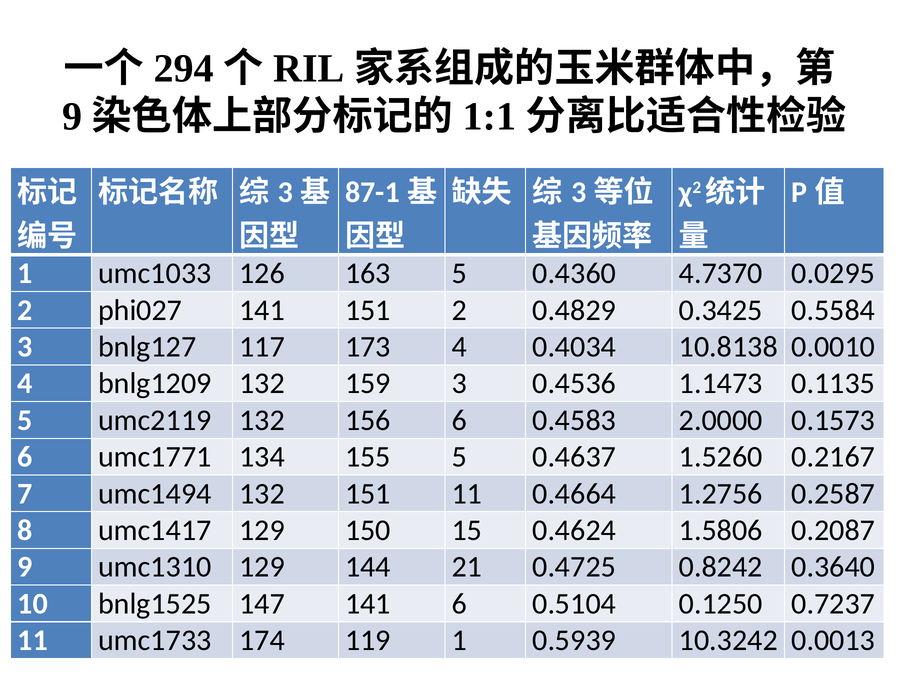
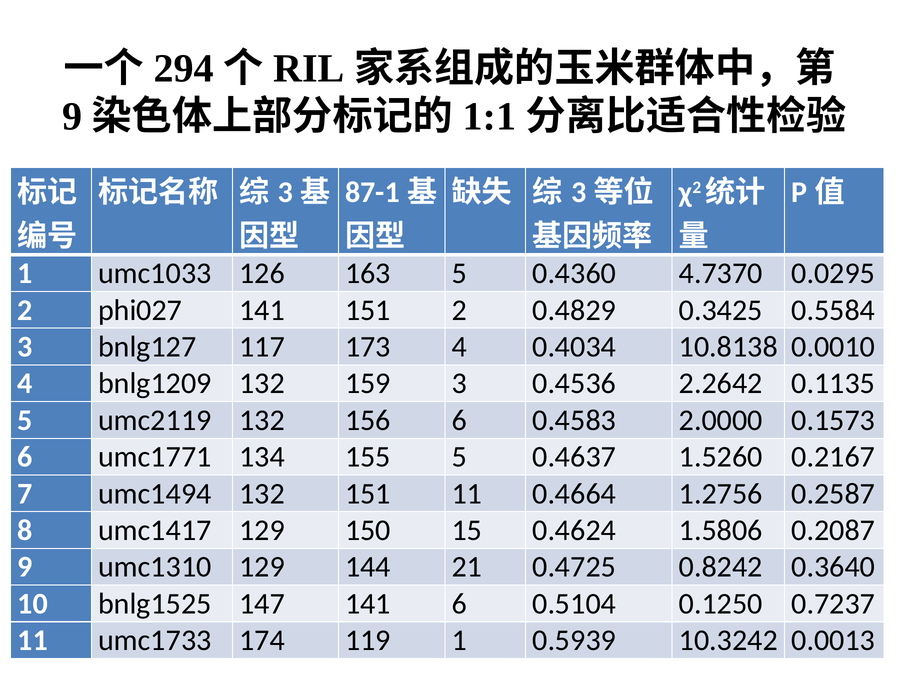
1.1473: 1.1473 -> 2.2642 (721, 384)
